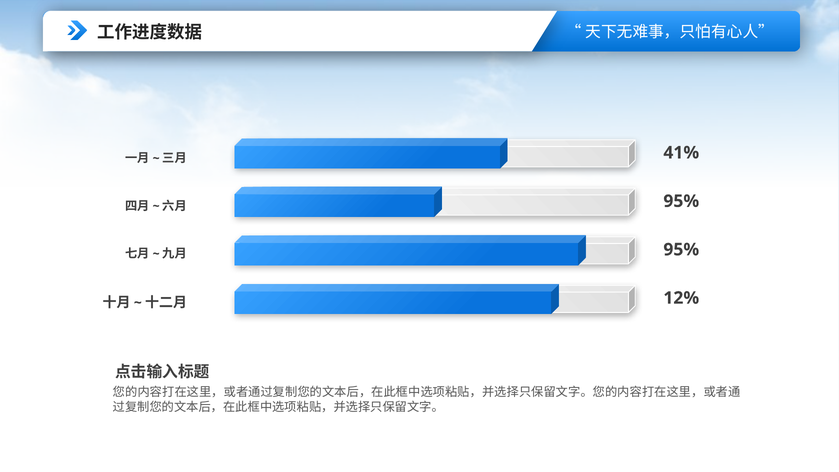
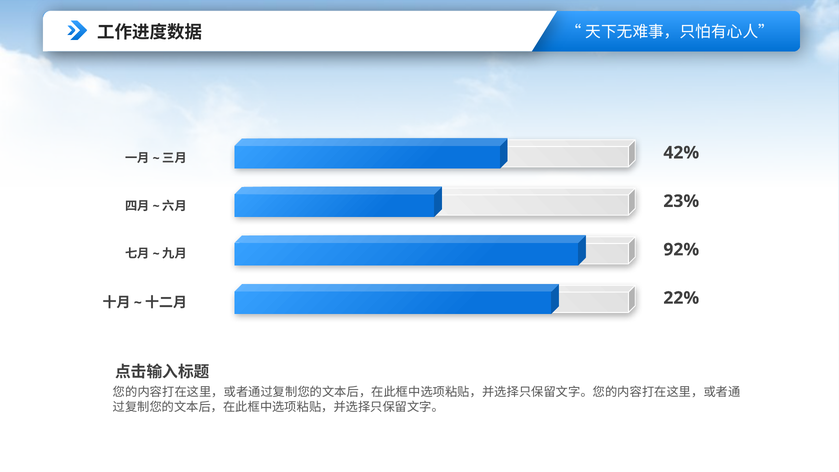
41%: 41% -> 42% (681, 153)
95%: 95% -> 23% (681, 201)
95%: 95% -> 92% (681, 249)
12%: 12% -> 22% (681, 298)
